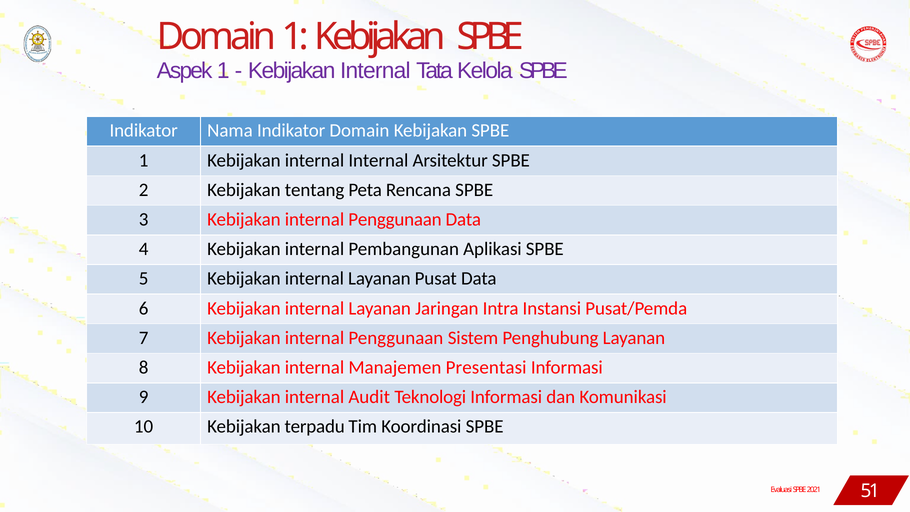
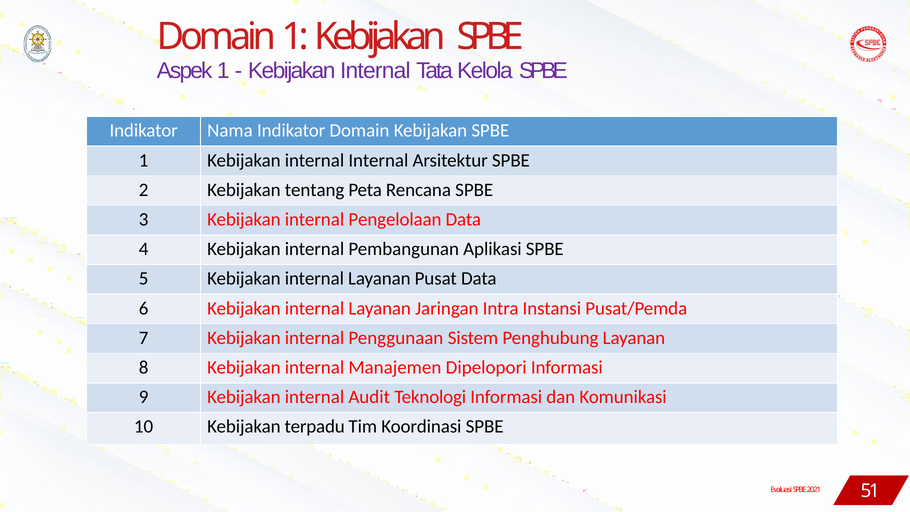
3 Kebijakan internal Penggunaan: Penggunaan -> Pengelolaan (395, 219)
Presentasi: Presentasi -> Dipelopori (486, 367)
